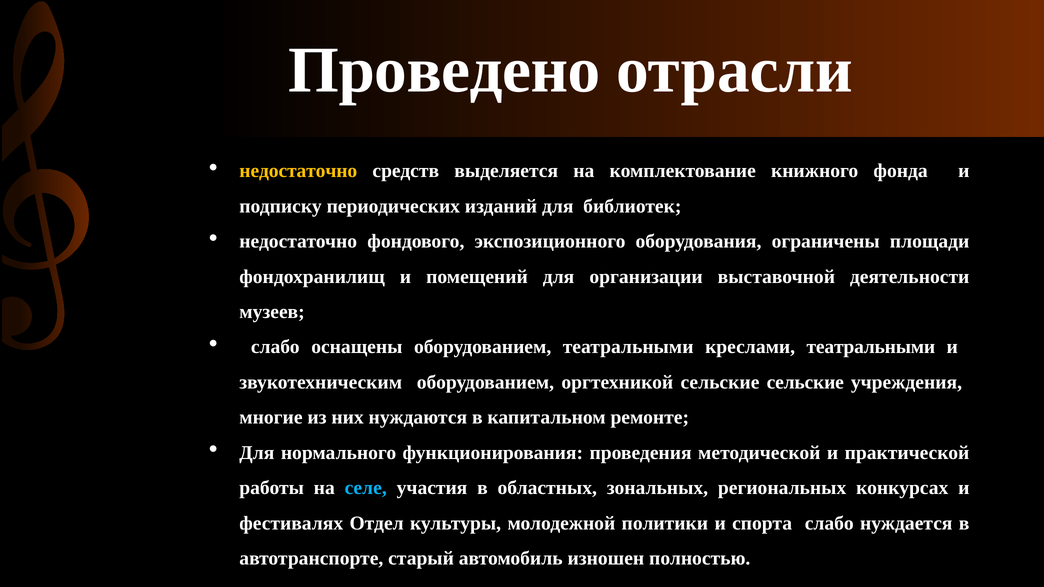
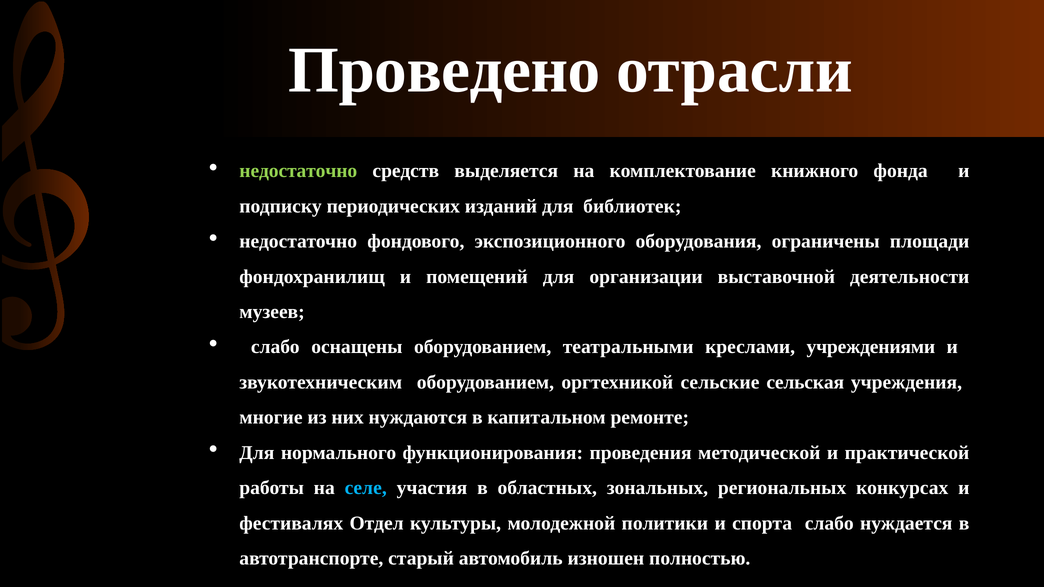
недостаточно colour: yellow -> light green (298, 171)
креслами театральными: театральными -> учреждениями (871, 347)
сельские сельские: сельские -> сельская (805, 382)
